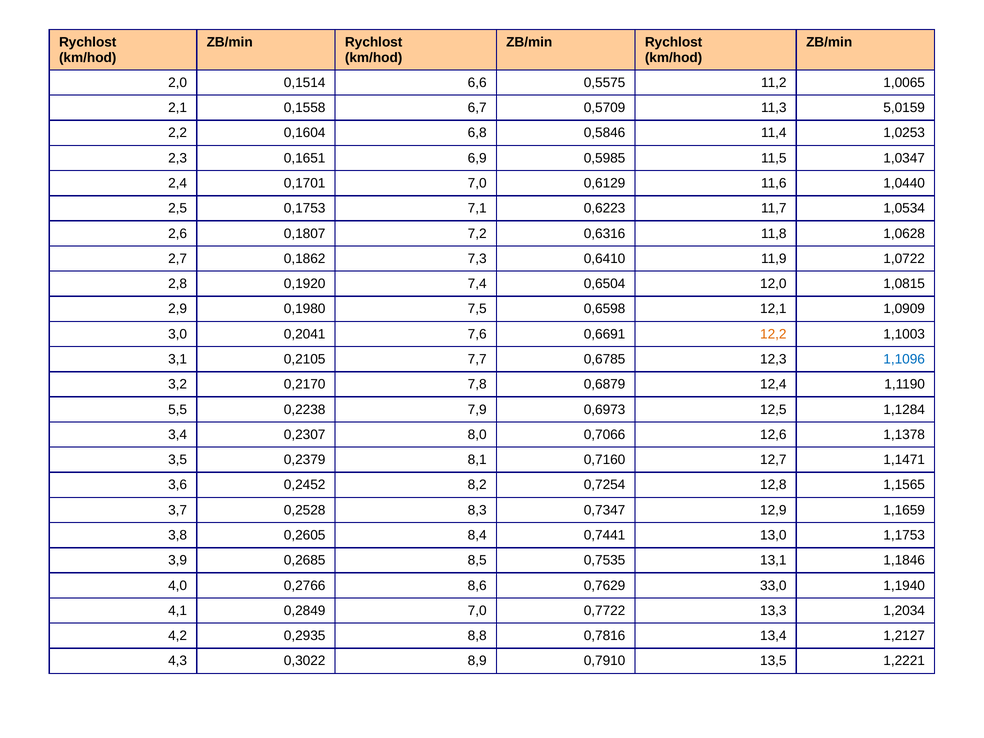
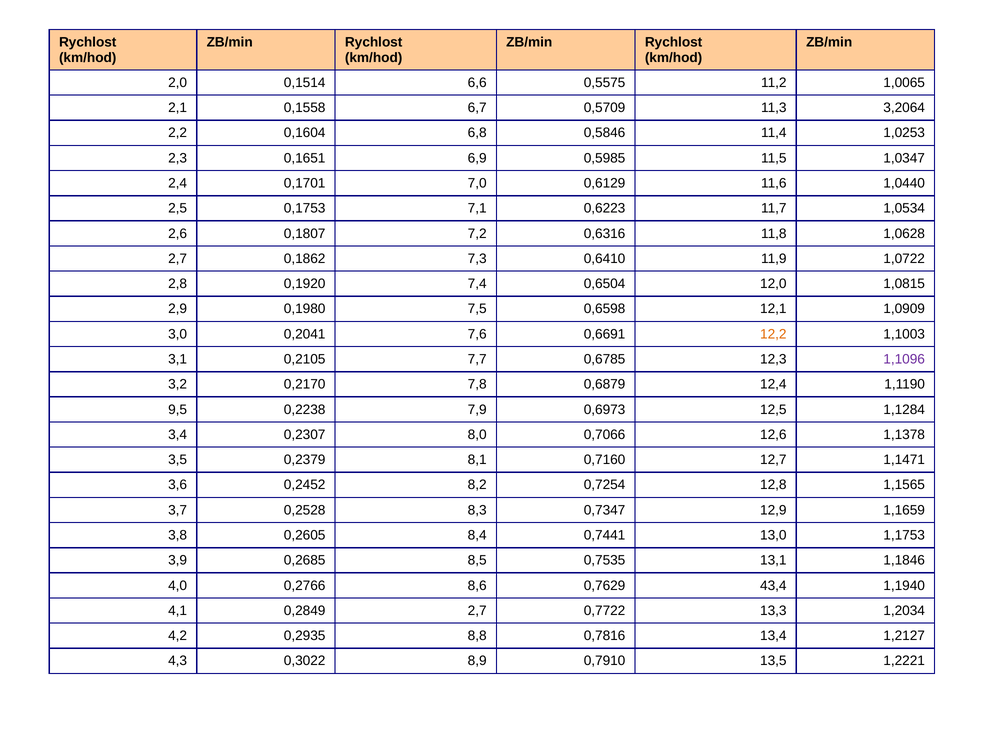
5,0159: 5,0159 -> 3,2064 (904, 108)
1,1096 colour: blue -> purple (904, 359)
5,5: 5,5 -> 9,5 (178, 410)
33,0: 33,0 -> 43,4 (773, 586)
0,2849 7,0: 7,0 -> 2,7 (477, 611)
